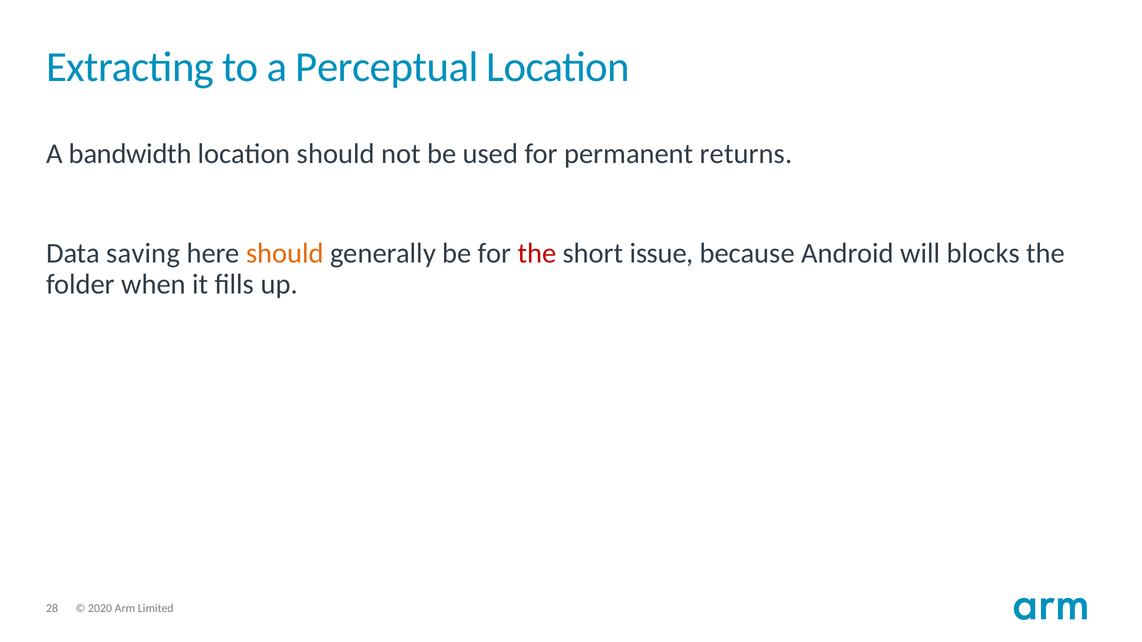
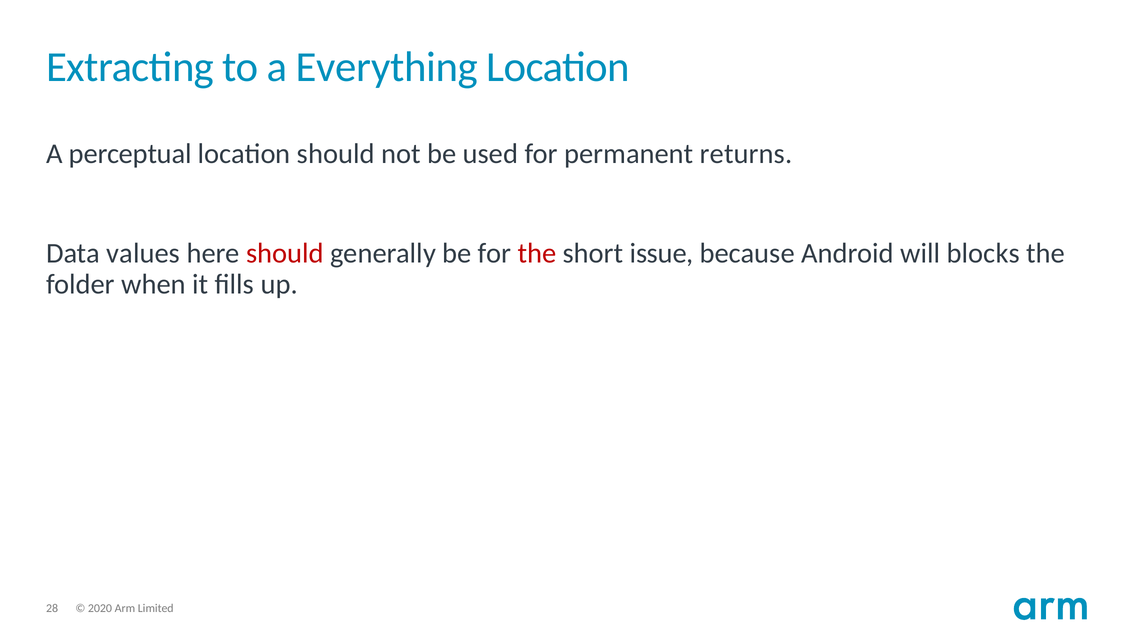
Perceptual: Perceptual -> Everything (387, 67)
bandwidth: bandwidth -> perceptual (130, 154)
saving: saving -> values (143, 254)
should colour: orange -> red (285, 254)
